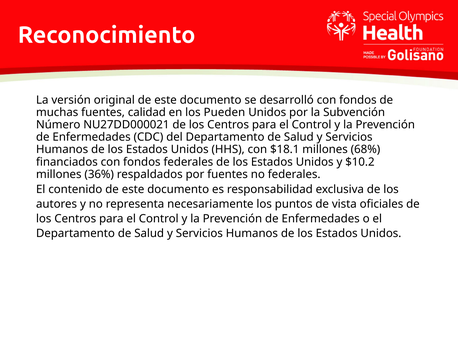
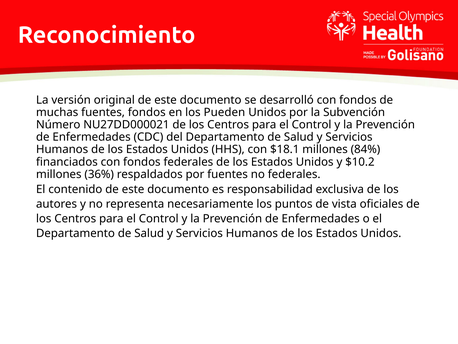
fuentes calidad: calidad -> fondos (147, 112)
68%: 68% -> 84% (365, 149)
